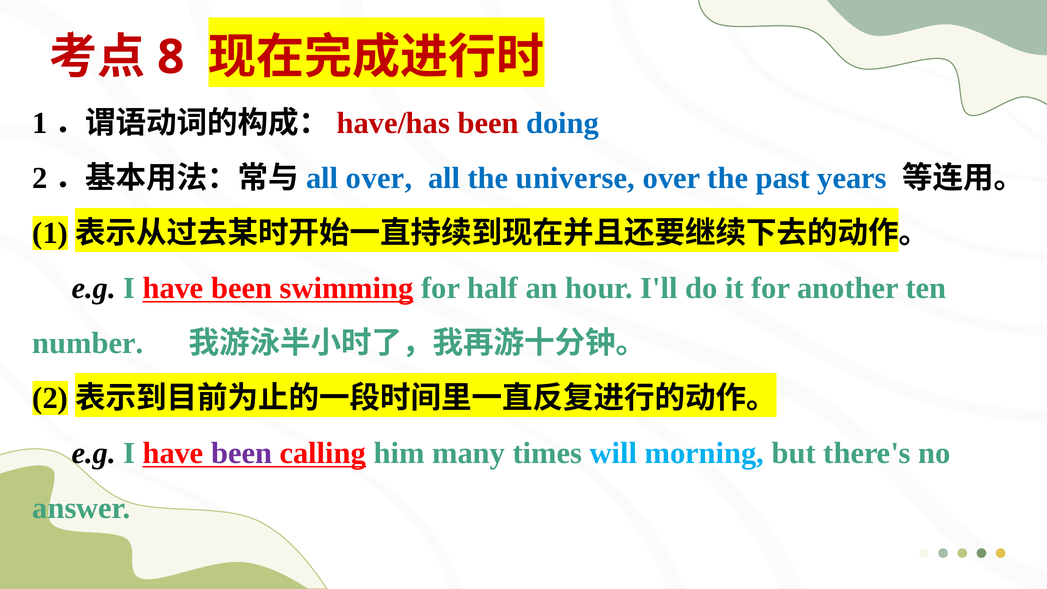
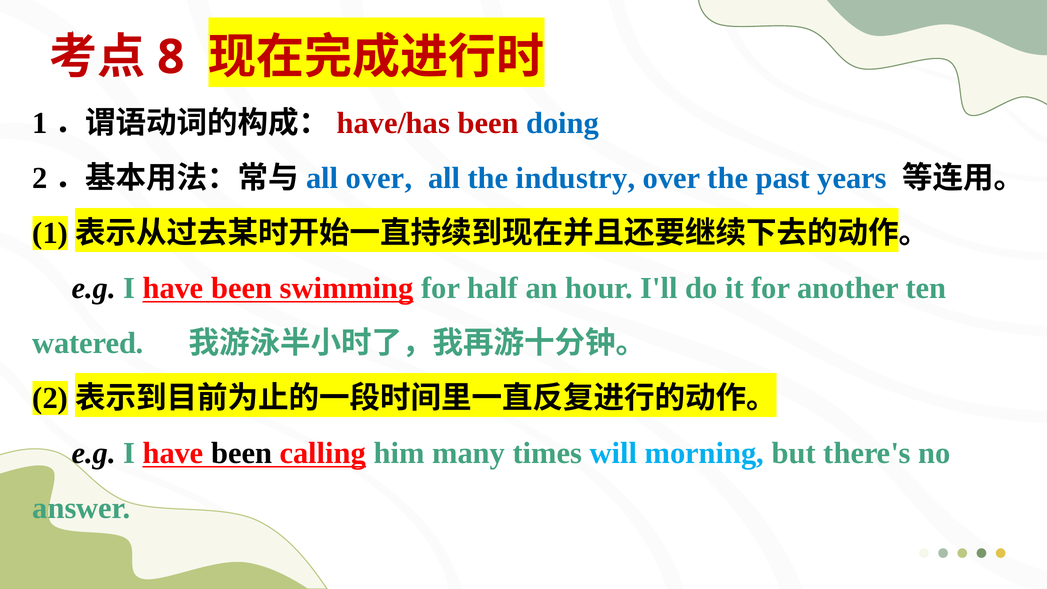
universe: universe -> industry (576, 178)
number: number -> watered (88, 343)
been colour: purple -> black (242, 453)
